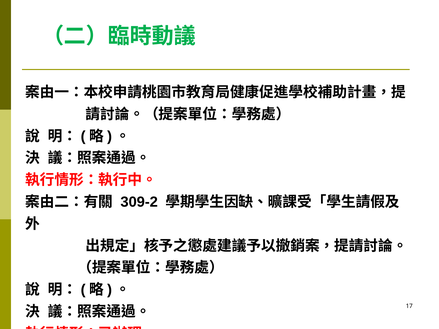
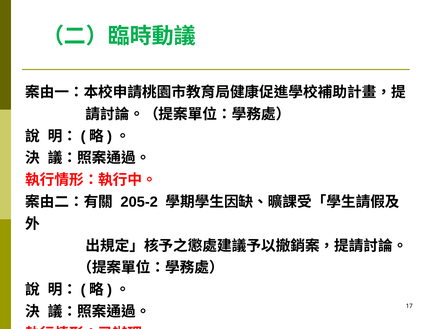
309-2: 309-2 -> 205-2 (139, 202)
